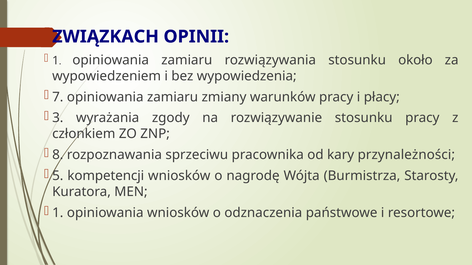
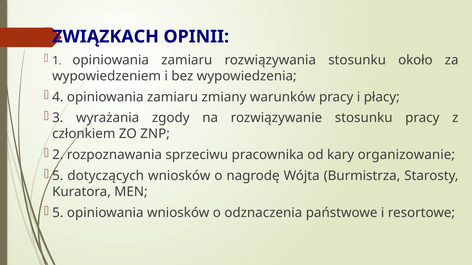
7: 7 -> 4 (58, 97)
8: 8 -> 2 (58, 155)
przynależności: przynależności -> organizowanie (406, 155)
kompetencji: kompetencji -> dotyczących (106, 176)
1: 1 -> 5 (58, 213)
